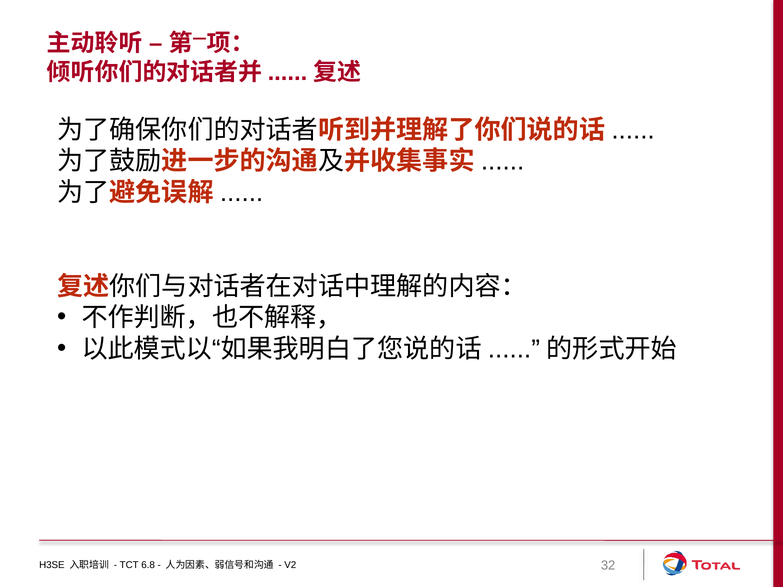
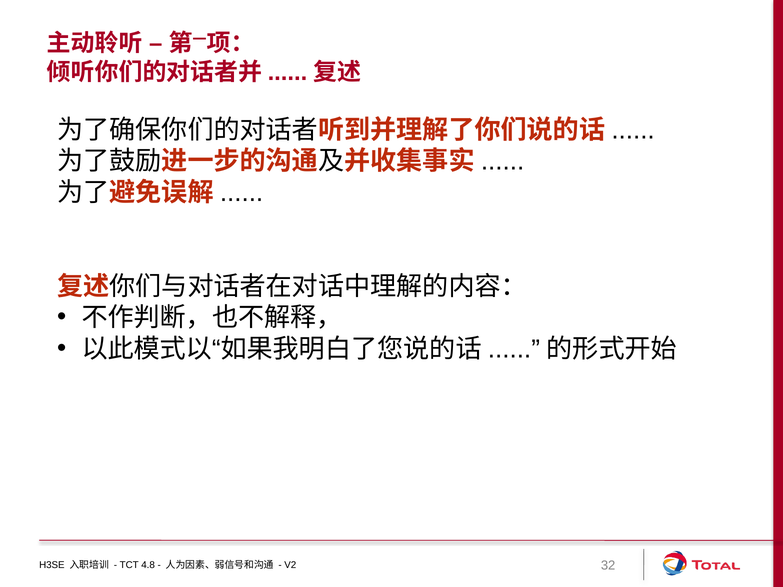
6.8: 6.8 -> 4.8 (148, 565)
